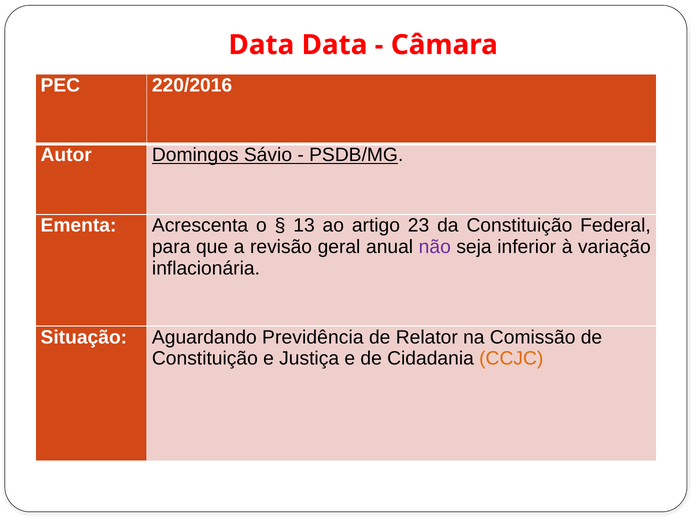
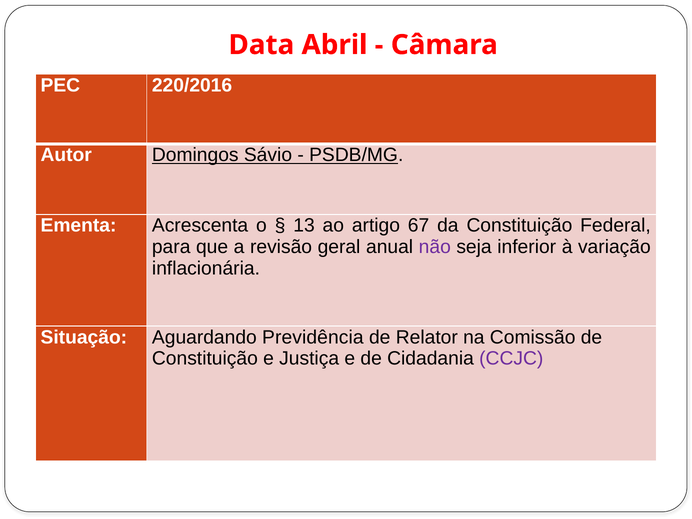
Data Data: Data -> Abril (334, 45)
23: 23 -> 67 (419, 225)
CCJC colour: orange -> purple (511, 359)
